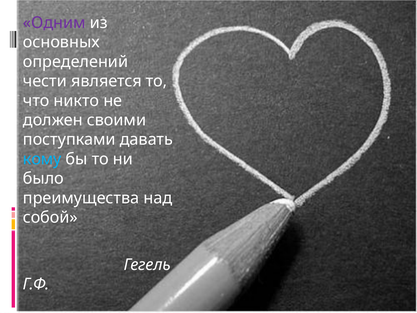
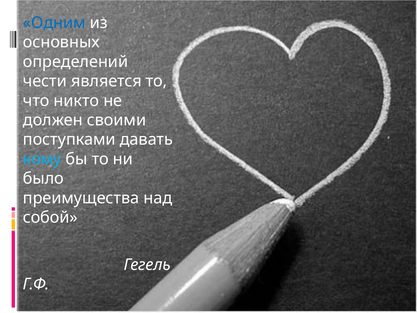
Одним colour: purple -> blue (54, 23)
